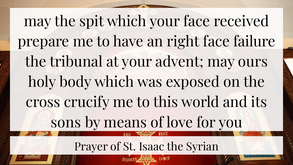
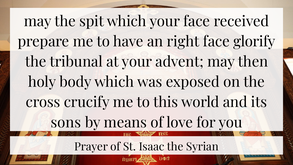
failure: failure -> glorify (254, 42)
ours: ours -> then (253, 62)
